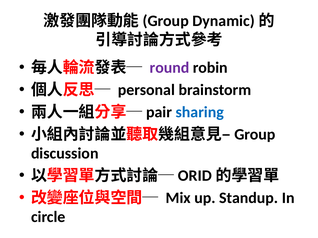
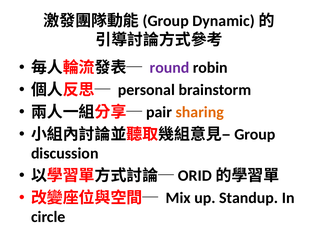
sharing colour: blue -> orange (200, 112)
